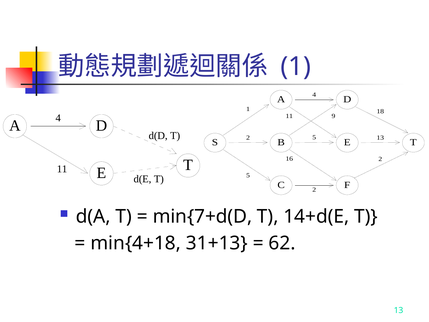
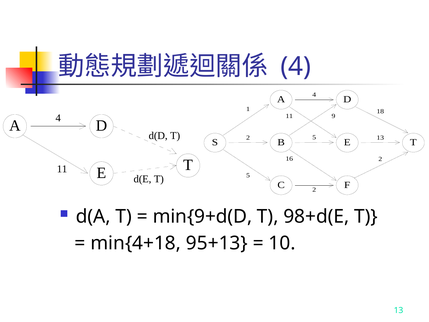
1: 1 -> 4 (296, 67)
min{7+d(D: min{7+d(D -> min{9+d(D (202, 216)
14+d(E: 14+d(E -> 98+d(E (316, 216)
31+13: 31+13 -> 95+13 (217, 243)
62: 62 -> 10 (282, 243)
